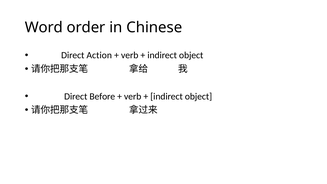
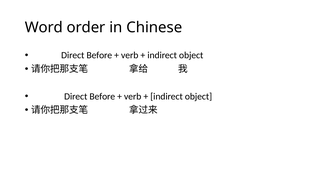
Action: Action -> Before (99, 55)
